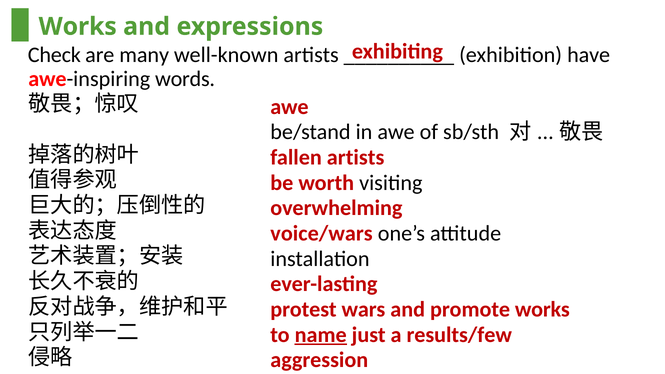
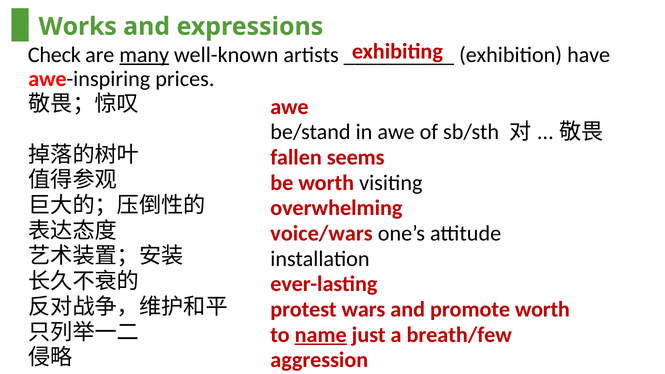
many underline: none -> present (144, 55)
words: words -> prices (185, 79)
fallen artists: artists -> seems (356, 157)
promote works: works -> worth (542, 310)
results/few: results/few -> breath/few (459, 335)
